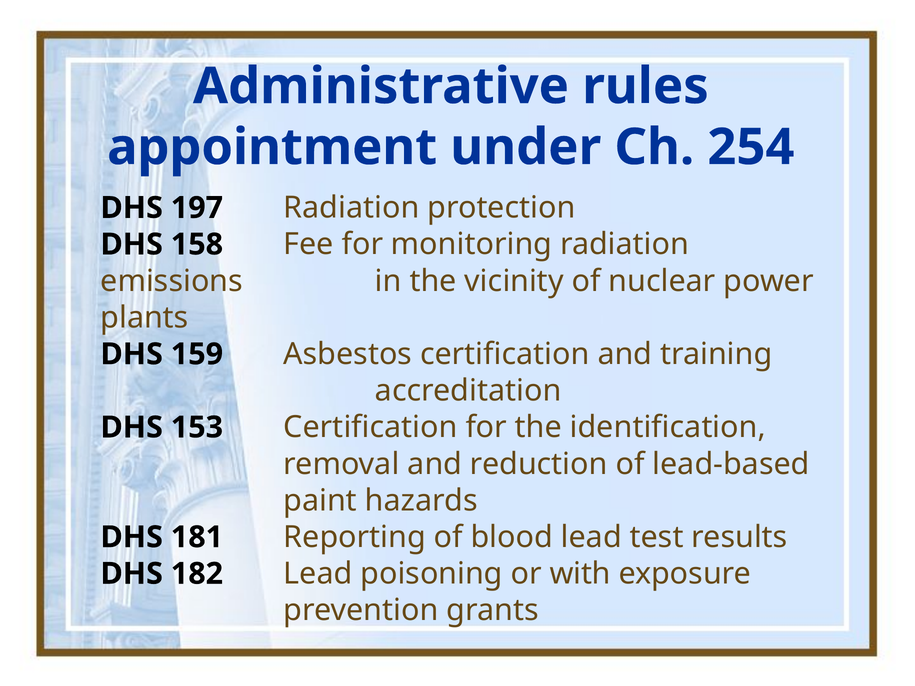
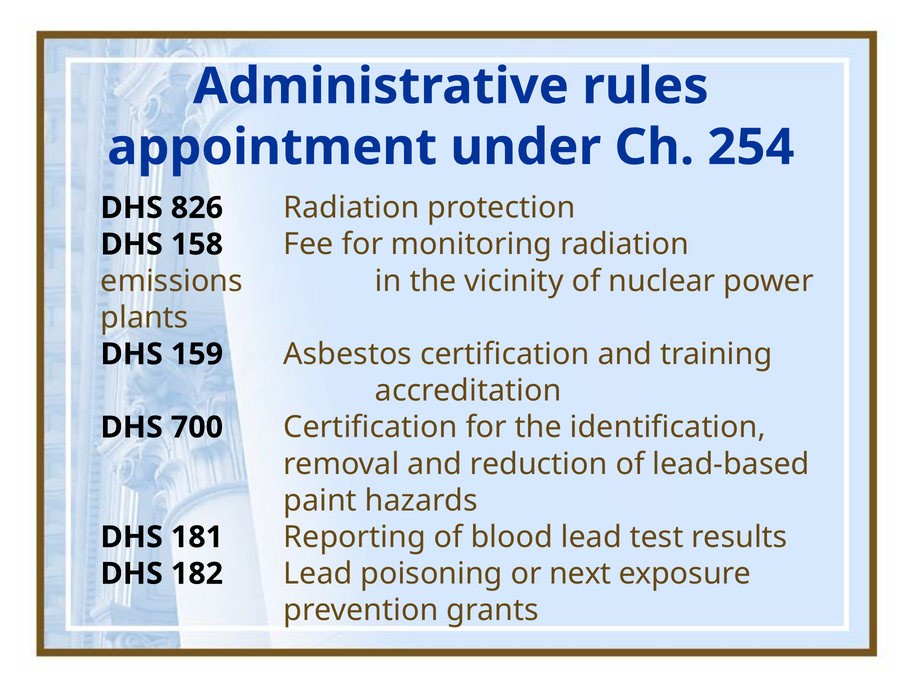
197: 197 -> 826 (197, 208)
153: 153 -> 700 (197, 428)
with: with -> next (580, 574)
